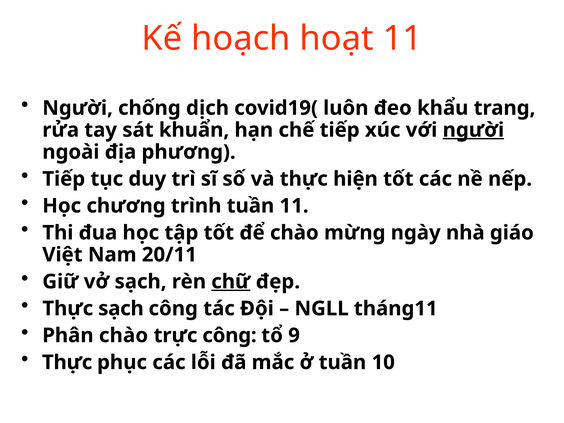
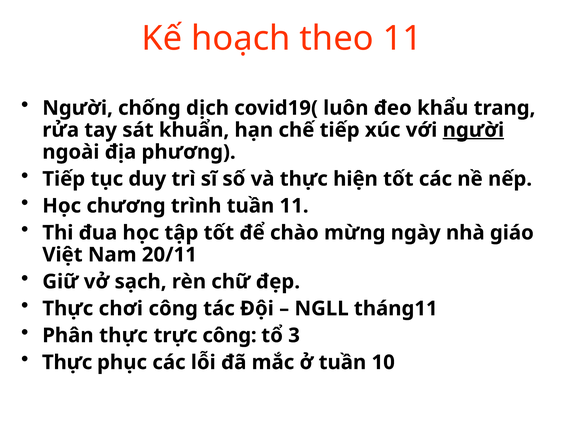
hoạt: hoạt -> theo (337, 38)
chữ underline: present -> none (231, 282)
Thực sạch: sạch -> chơi (121, 309)
Phân chào: chào -> thực (123, 335)
9: 9 -> 3 (294, 335)
